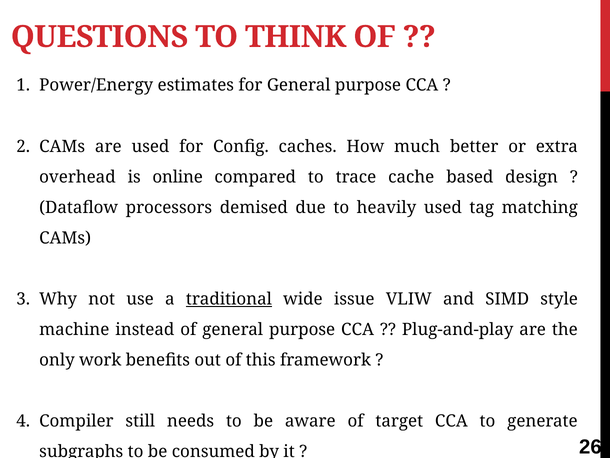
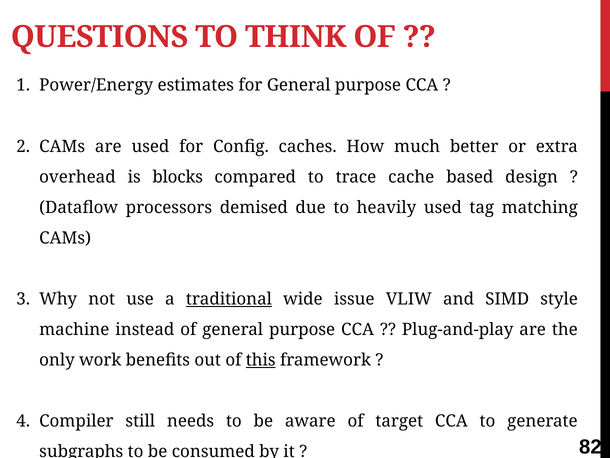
online: online -> blocks (178, 177)
this underline: none -> present (261, 360)
26: 26 -> 82 (590, 447)
